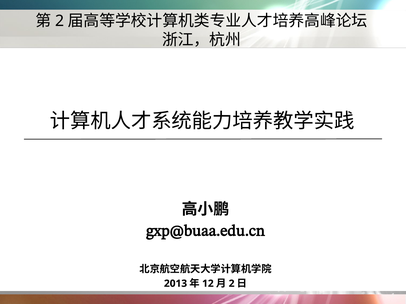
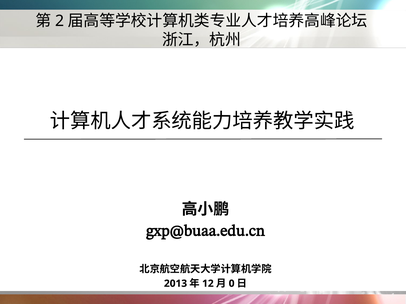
2: 2 -> 0 (232, 284)
